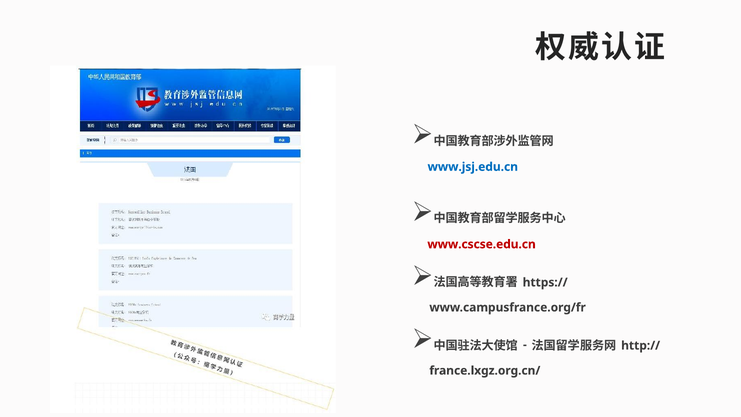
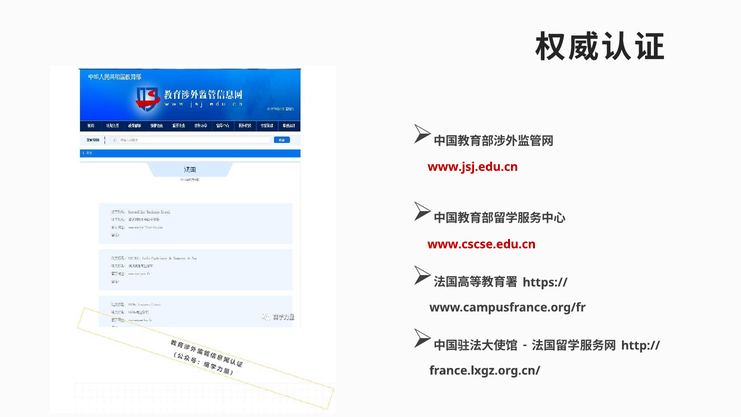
www.jsj.edu.cn colour: blue -> red (473, 167)
